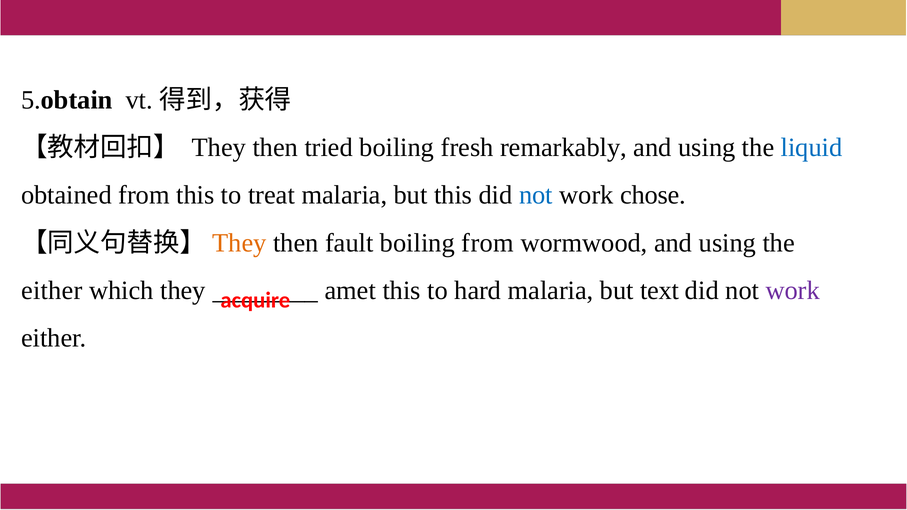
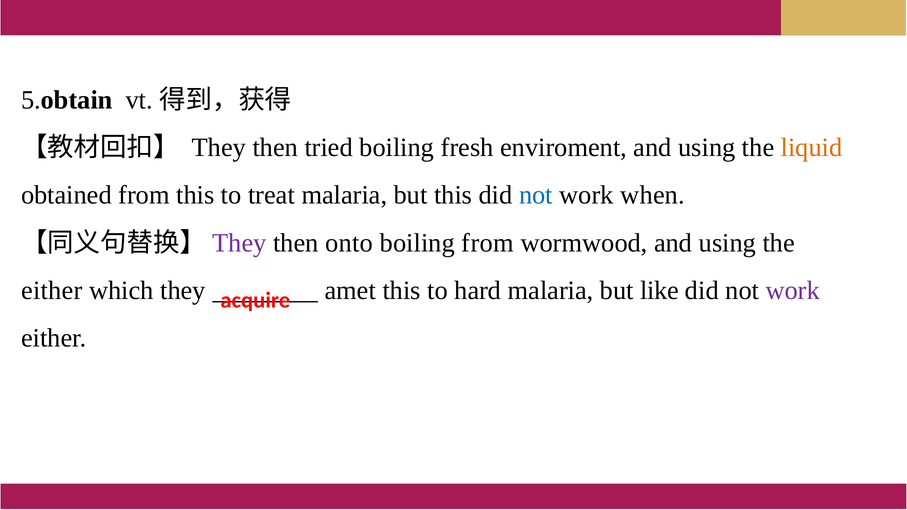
remarkably: remarkably -> enviroment (564, 148)
liquid colour: blue -> orange (812, 148)
chose: chose -> when (653, 195)
They colour: orange -> purple (239, 243)
fault: fault -> onto (349, 243)
text: text -> like (659, 291)
